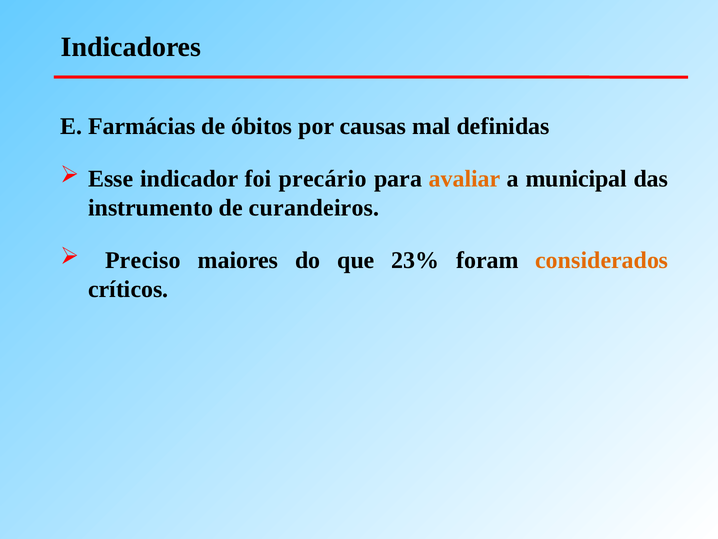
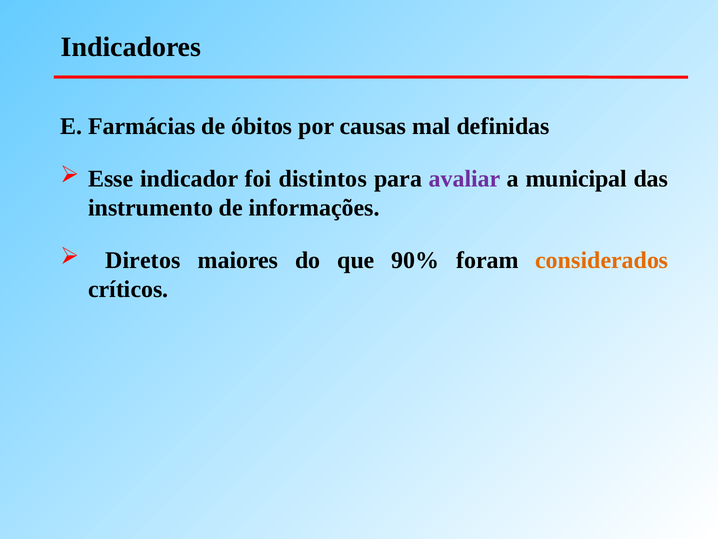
precário: precário -> distintos (323, 179)
avaliar colour: orange -> purple (465, 179)
curandeiros: curandeiros -> informações (314, 207)
Preciso: Preciso -> Diretos (143, 260)
23%: 23% -> 90% (415, 260)
